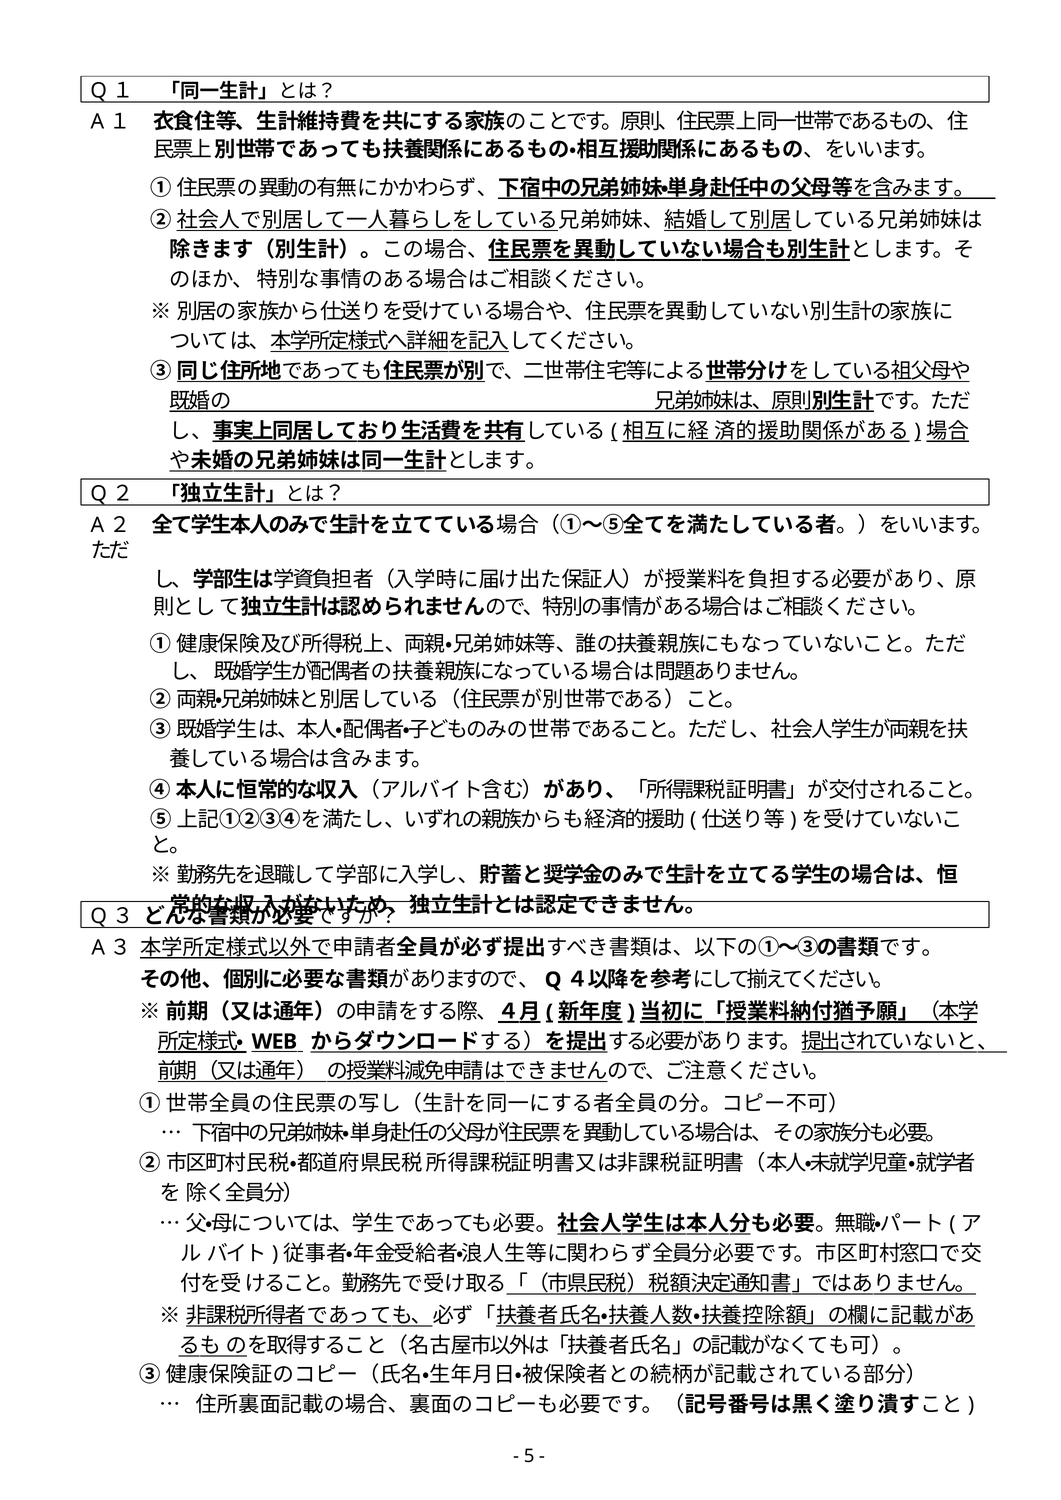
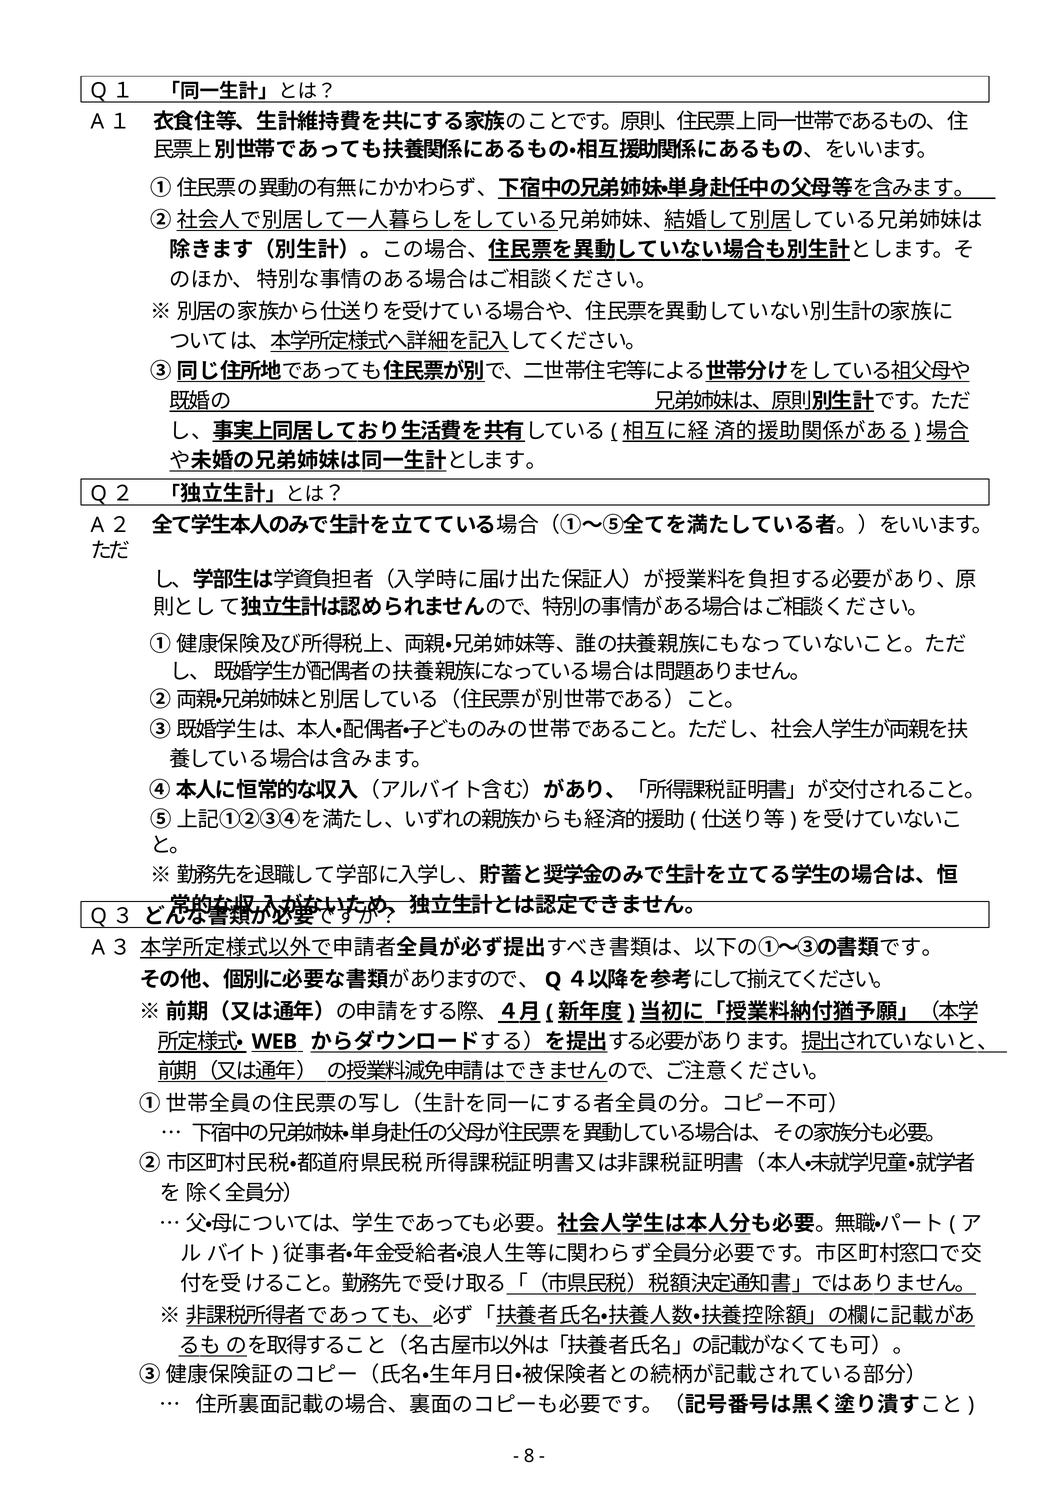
5: 5 -> 8 (529, 1456)
